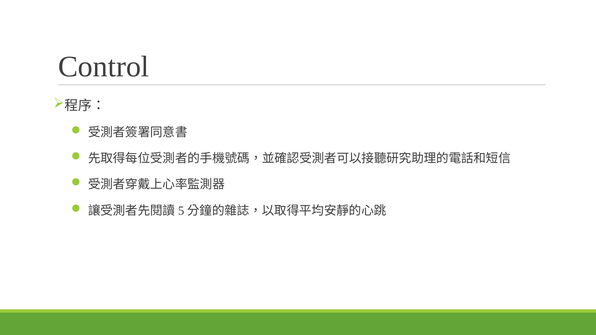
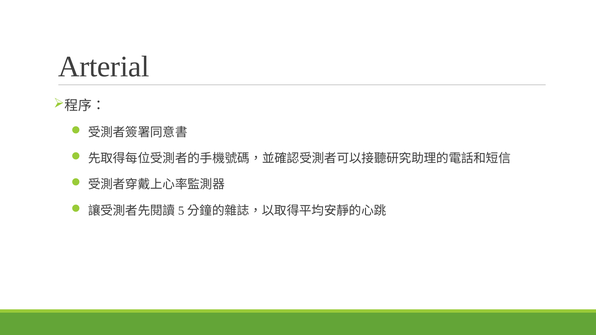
Control: Control -> Arterial (104, 67)
